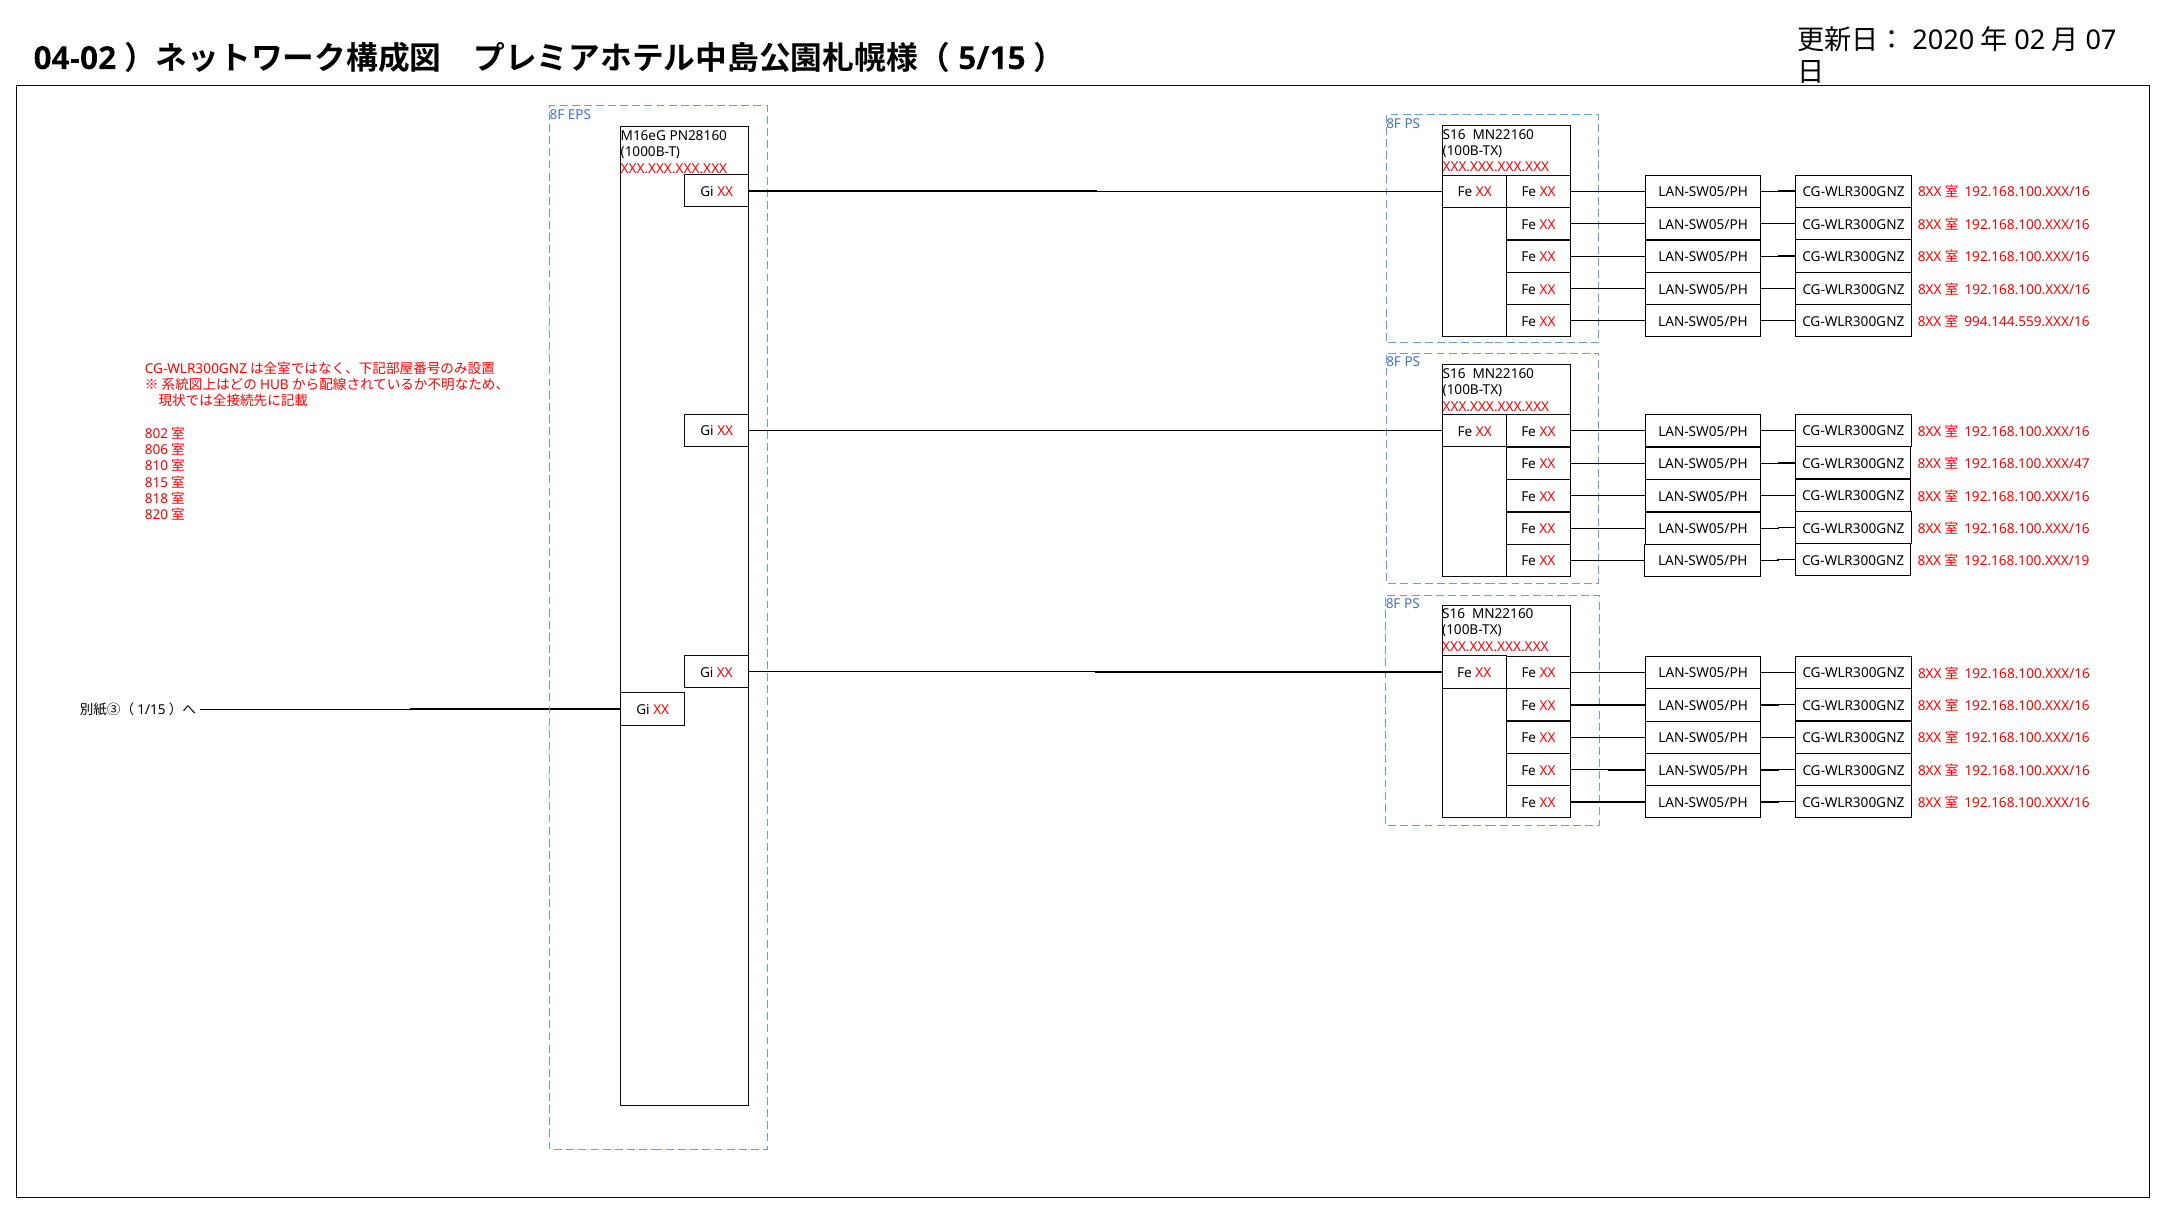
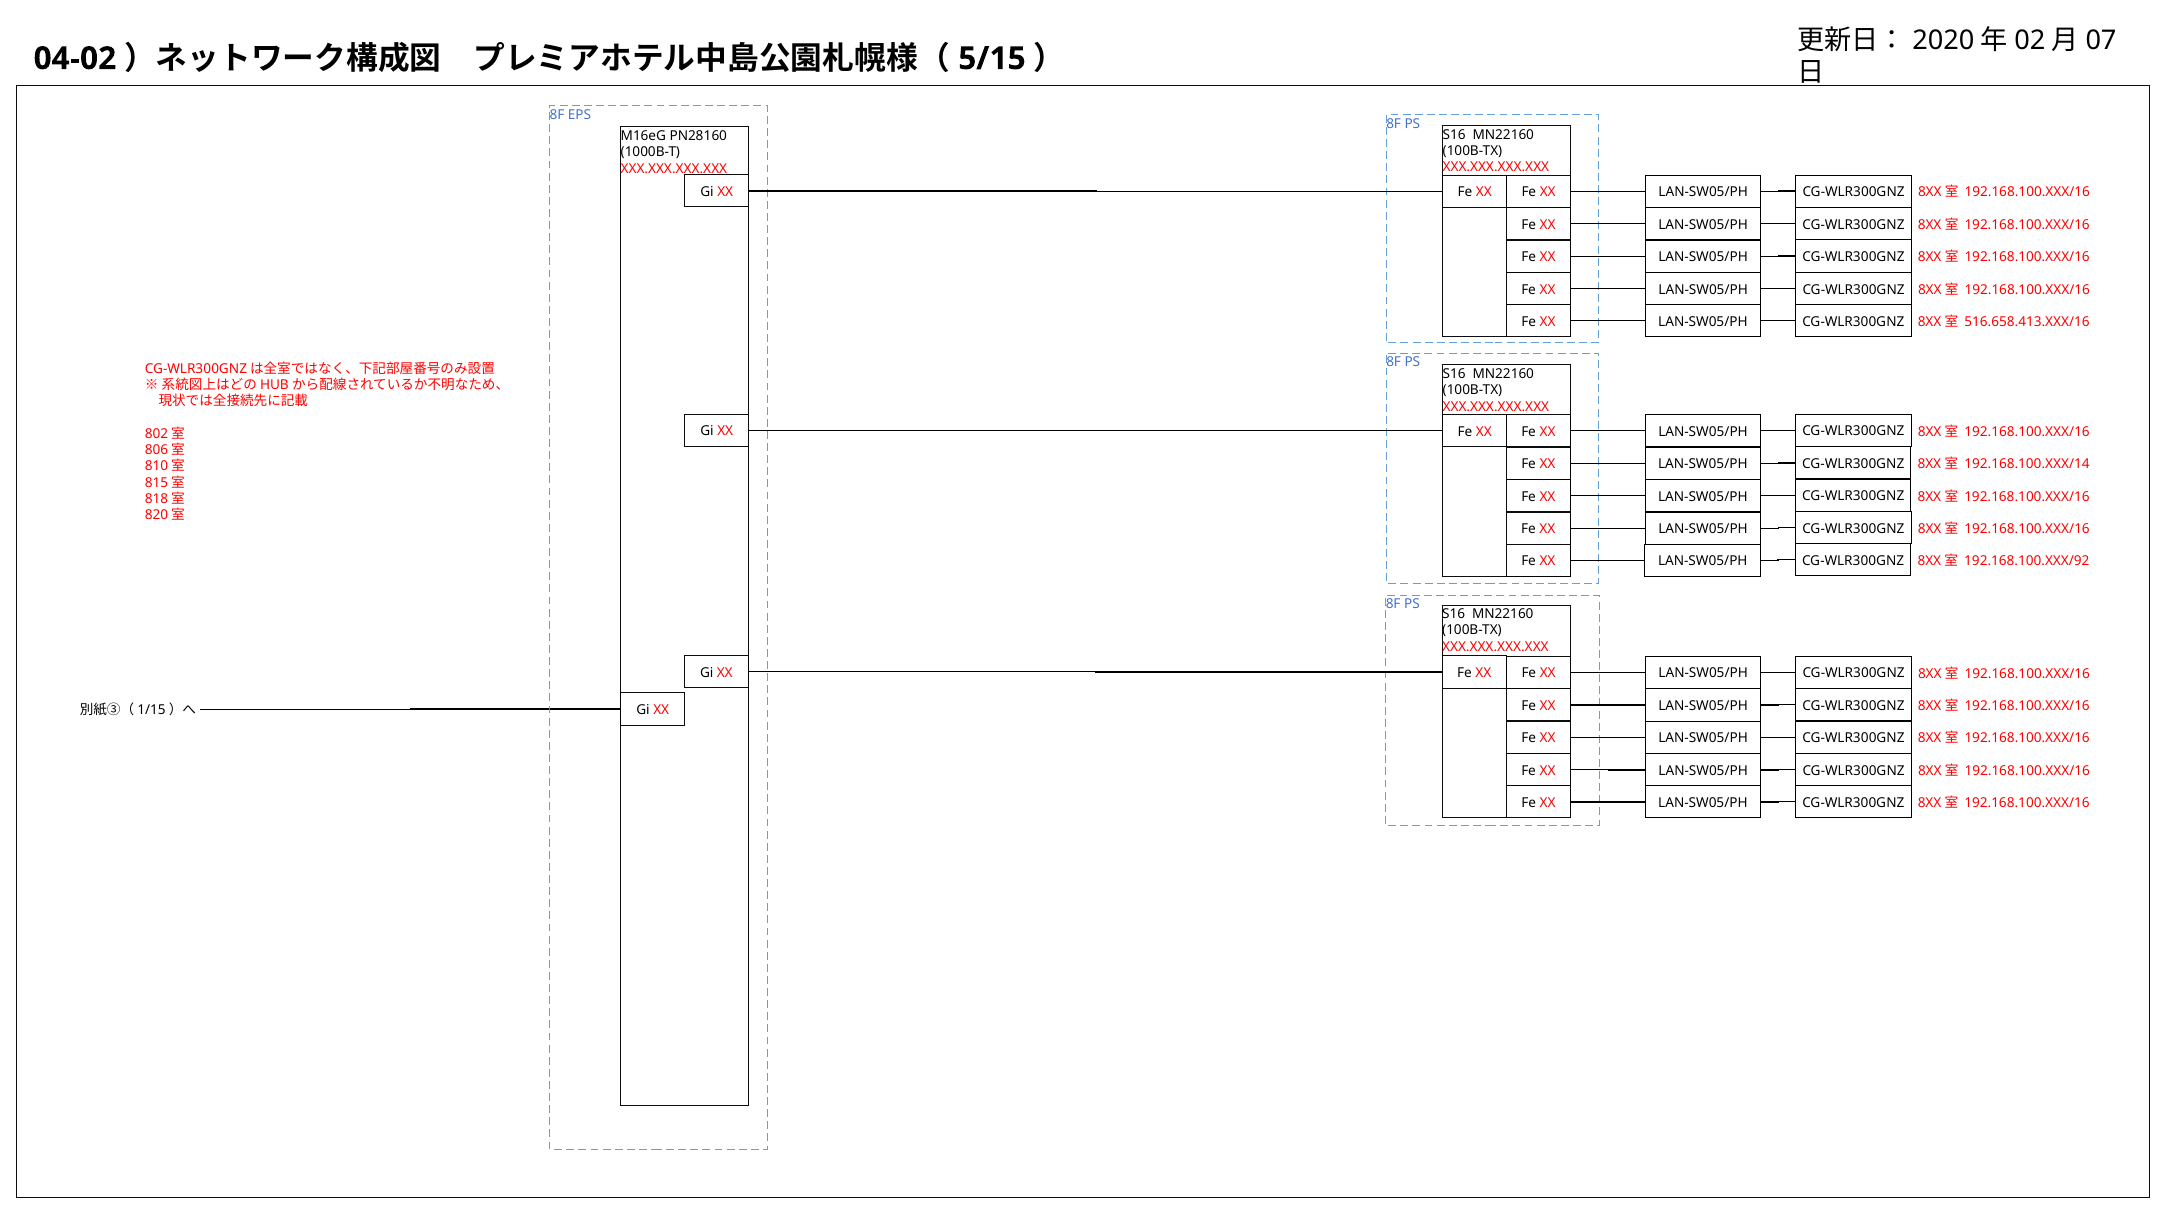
994.144.559.XXX/16: 994.144.559.XXX/16 -> 516.658.413.XXX/16 (2027, 322)
192.168.100.XXX/47: 192.168.100.XXX/47 -> 192.168.100.XXX/14 (2027, 464)
192.168.100.XXX/19: 192.168.100.XXX/19 -> 192.168.100.XXX/92 (2027, 561)
